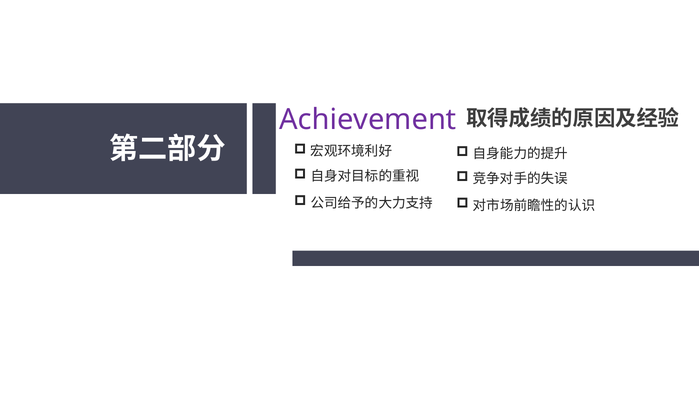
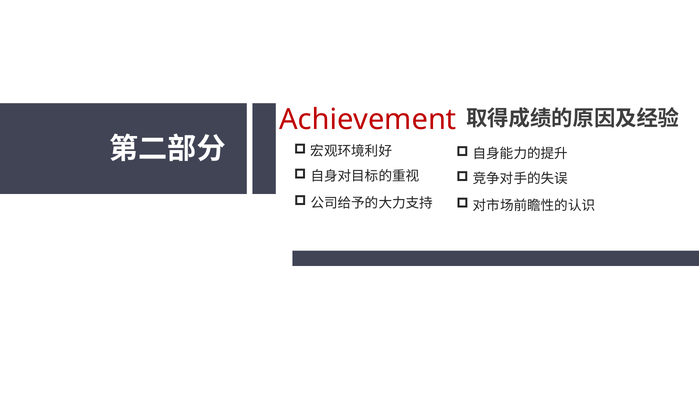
Achievement colour: purple -> red (368, 120)
